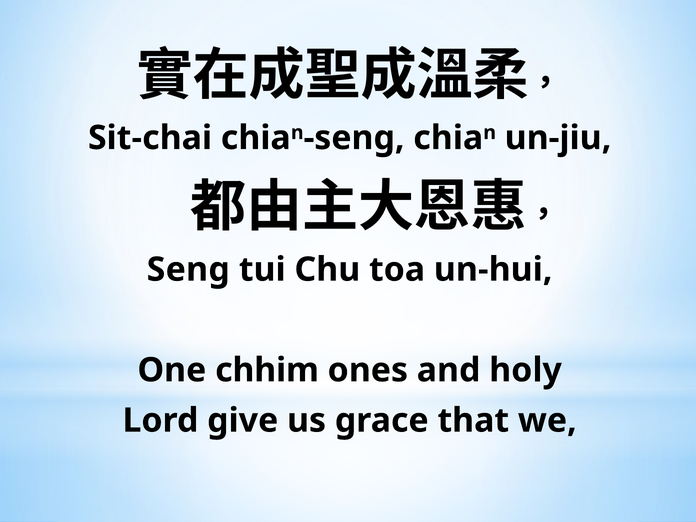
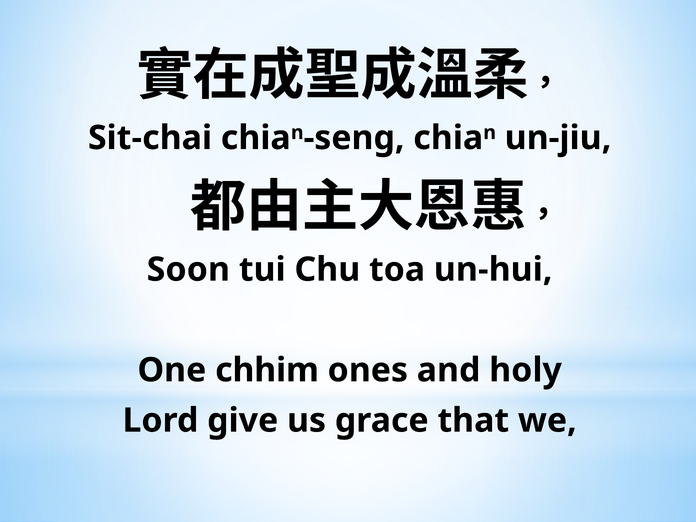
Seng: Seng -> Soon (188, 270)
